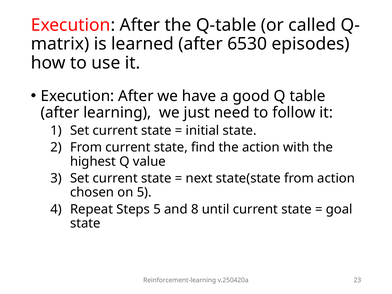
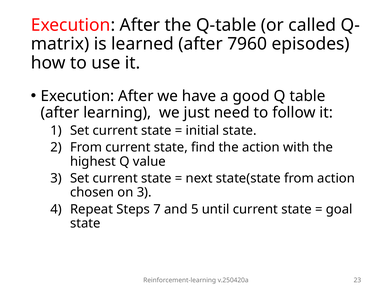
6530: 6530 -> 7960 (247, 44)
on 5: 5 -> 3 (144, 192)
Steps 5: 5 -> 7 (157, 209)
8: 8 -> 5 (195, 209)
